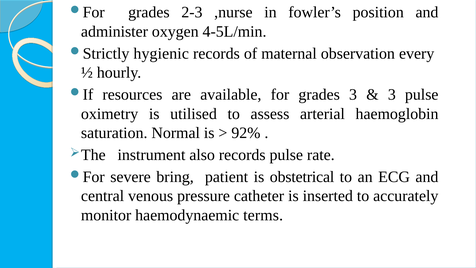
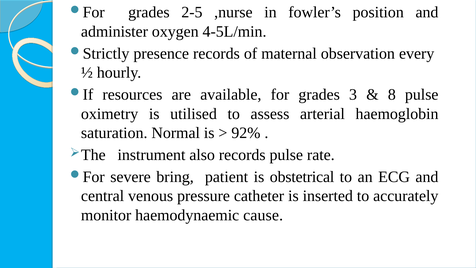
2-3: 2-3 -> 2-5 (192, 12)
hygienic: hygienic -> presence (161, 53)
3: 3 -> 8 (392, 95)
terms: terms -> cause (263, 215)
